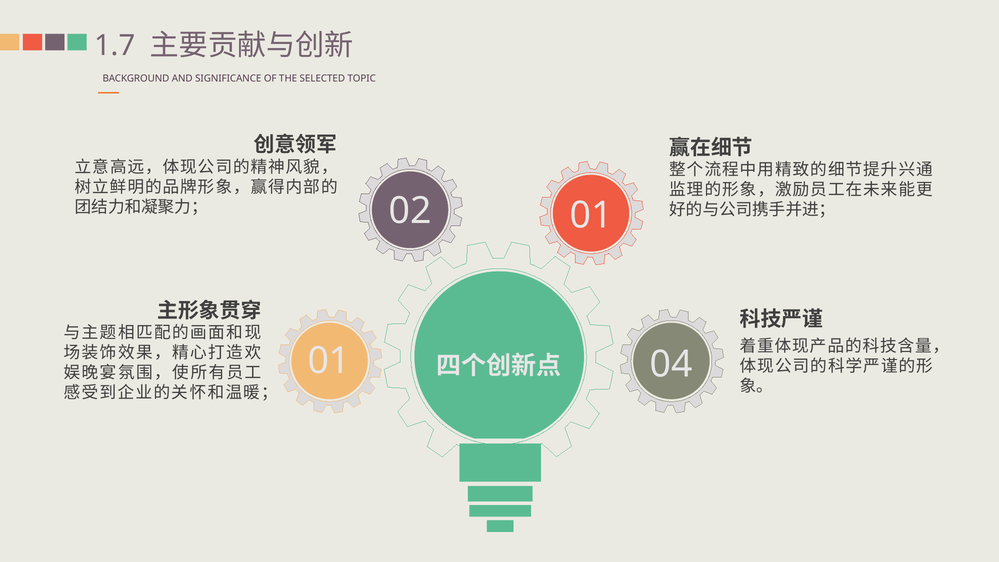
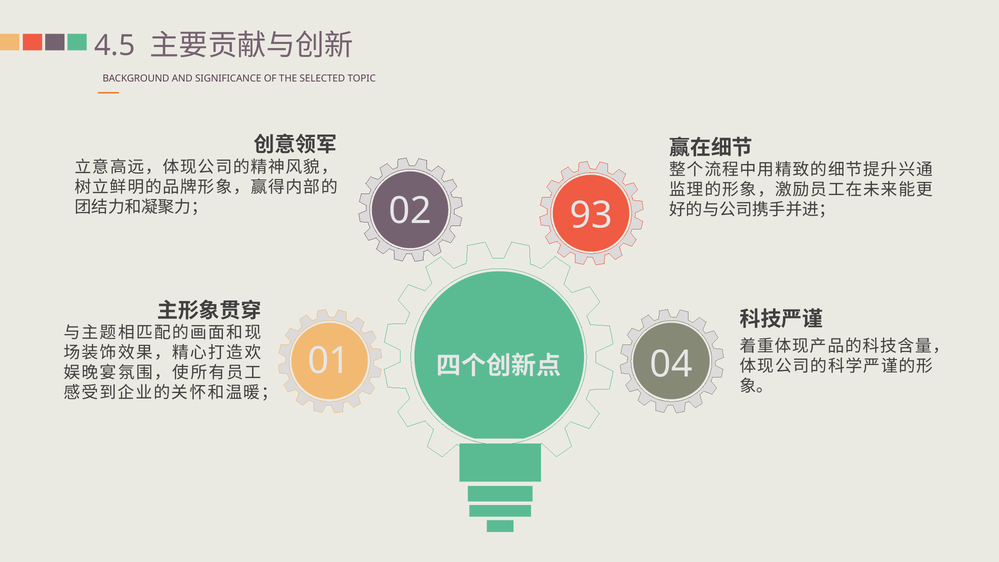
1.7: 1.7 -> 4.5 (115, 46)
02 01: 01 -> 93 (591, 215)
